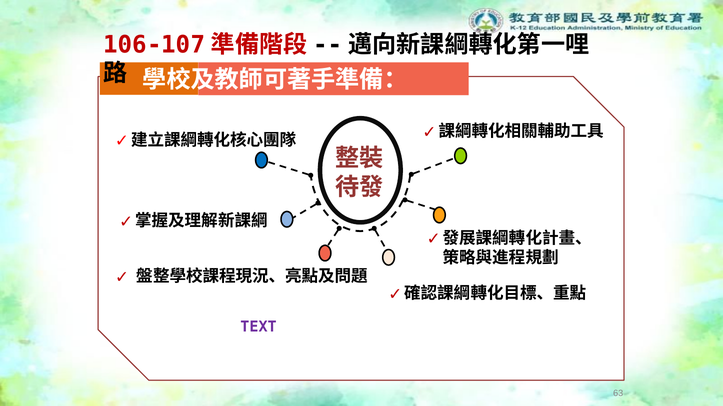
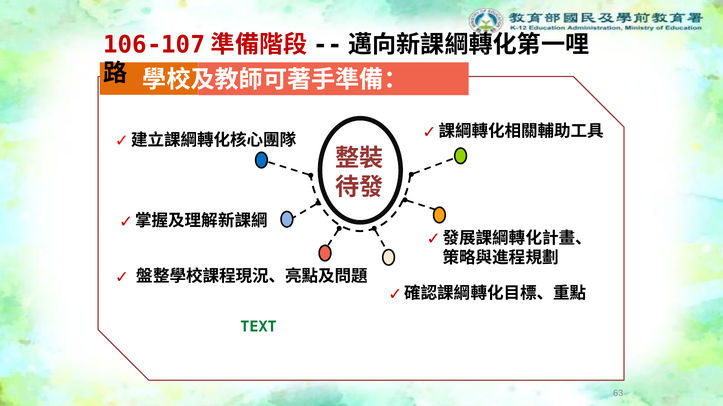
TEXT colour: purple -> green (259, 327)
